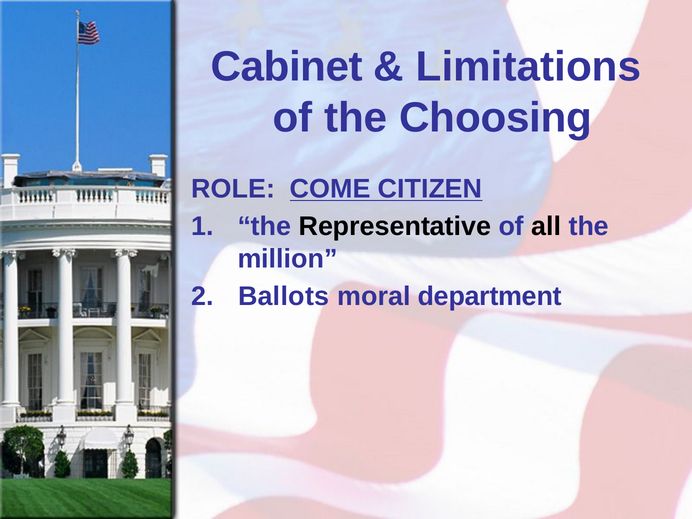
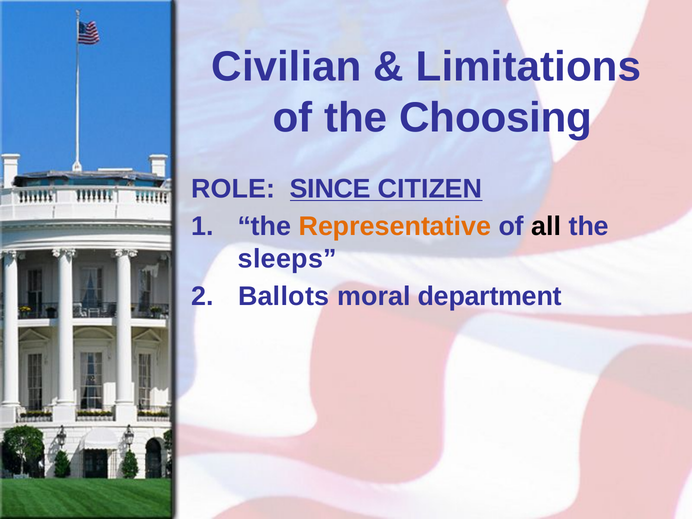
Cabinet: Cabinet -> Civilian (287, 67)
COME: COME -> SINCE (330, 189)
Representative colour: black -> orange (395, 226)
million: million -> sleeps (287, 259)
